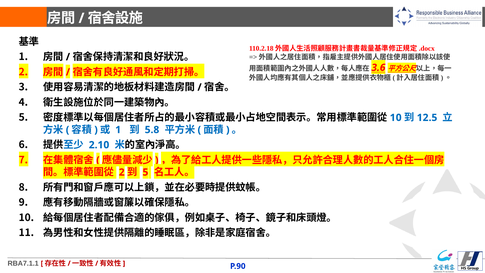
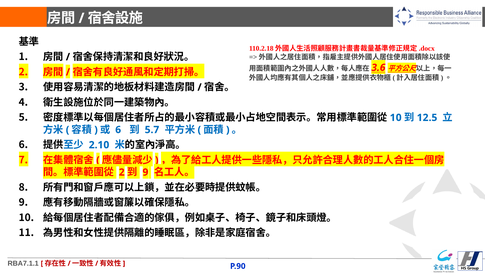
1: 1 -> 6 (118, 130)
5.8: 5.8 -> 5.7 (152, 130)
5: 5 -> 9 (145, 172)
